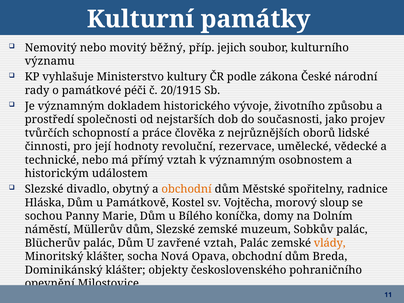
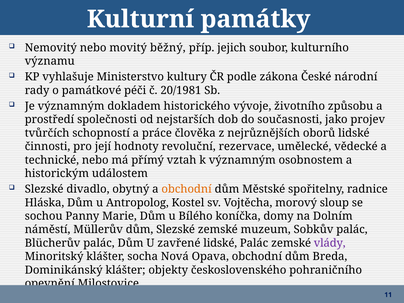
20/1915: 20/1915 -> 20/1981 (181, 90)
Památkově: Památkově -> Antropolog (137, 203)
zavřené vztah: vztah -> lidské (220, 243)
vlády colour: orange -> purple (330, 243)
